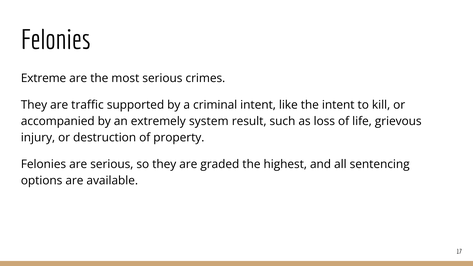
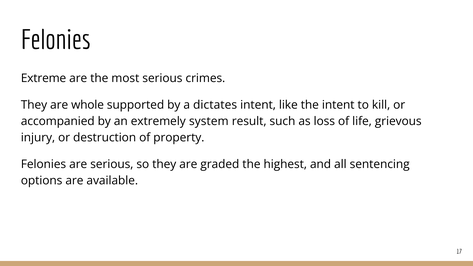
traffic: traffic -> whole (88, 105)
criminal: criminal -> dictates (215, 105)
